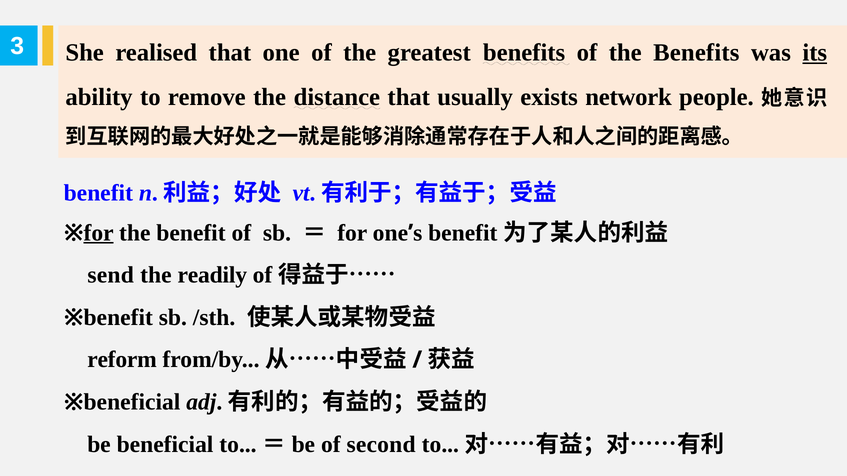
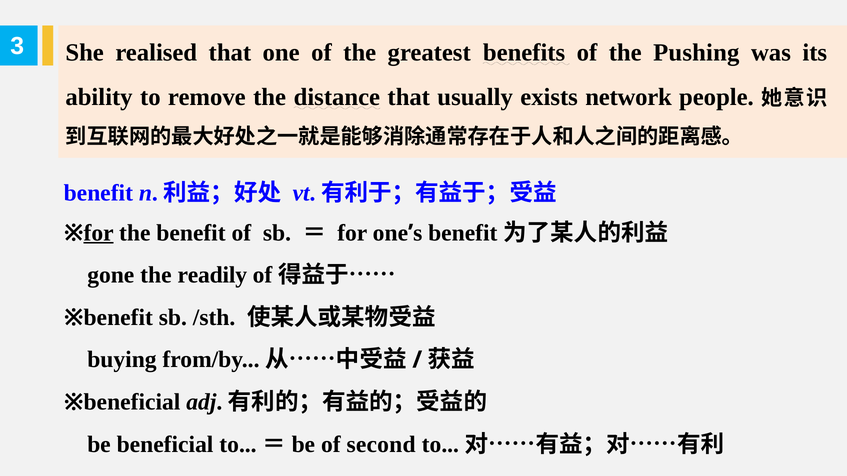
the Benefits: Benefits -> Pushing (696, 53)
its underline: present -> none (815, 53)
send: send -> gone (111, 275)
reform: reform -> buying (122, 360)
